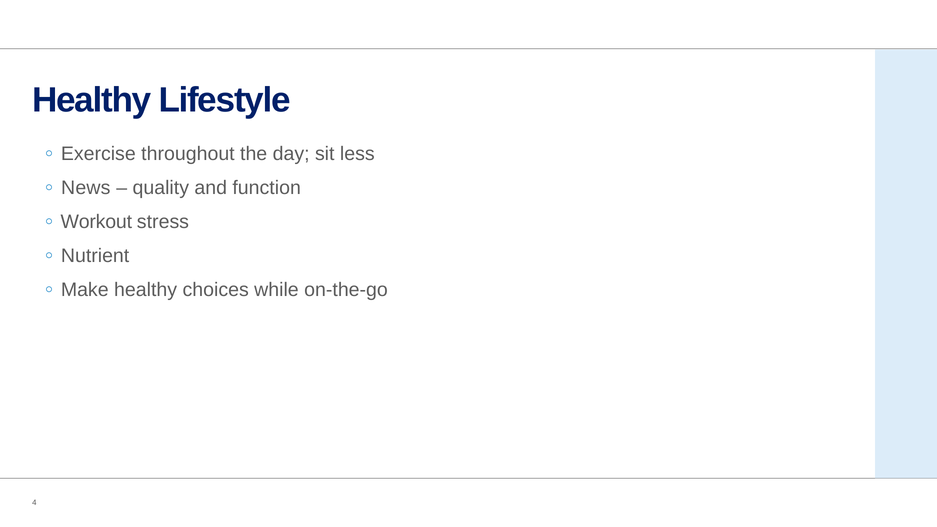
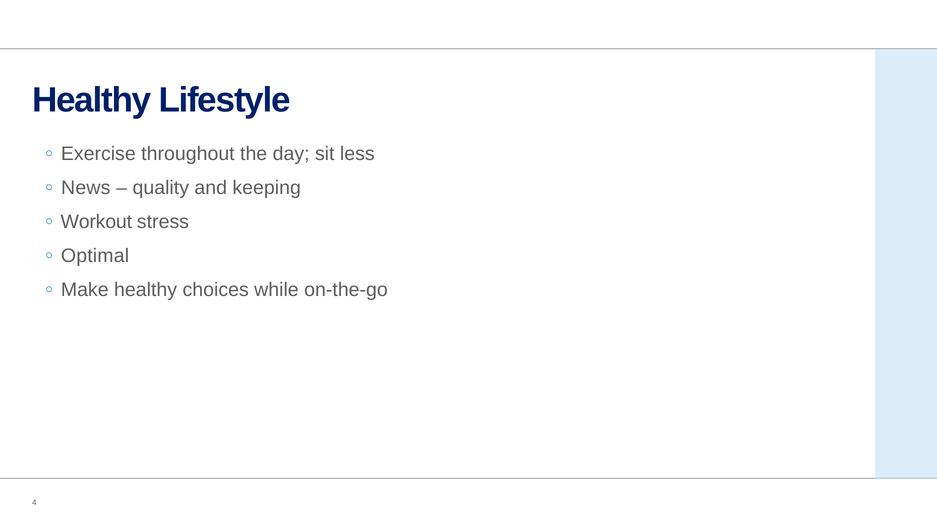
function: function -> keeping (267, 188)
Nutrient: Nutrient -> Optimal (95, 256)
